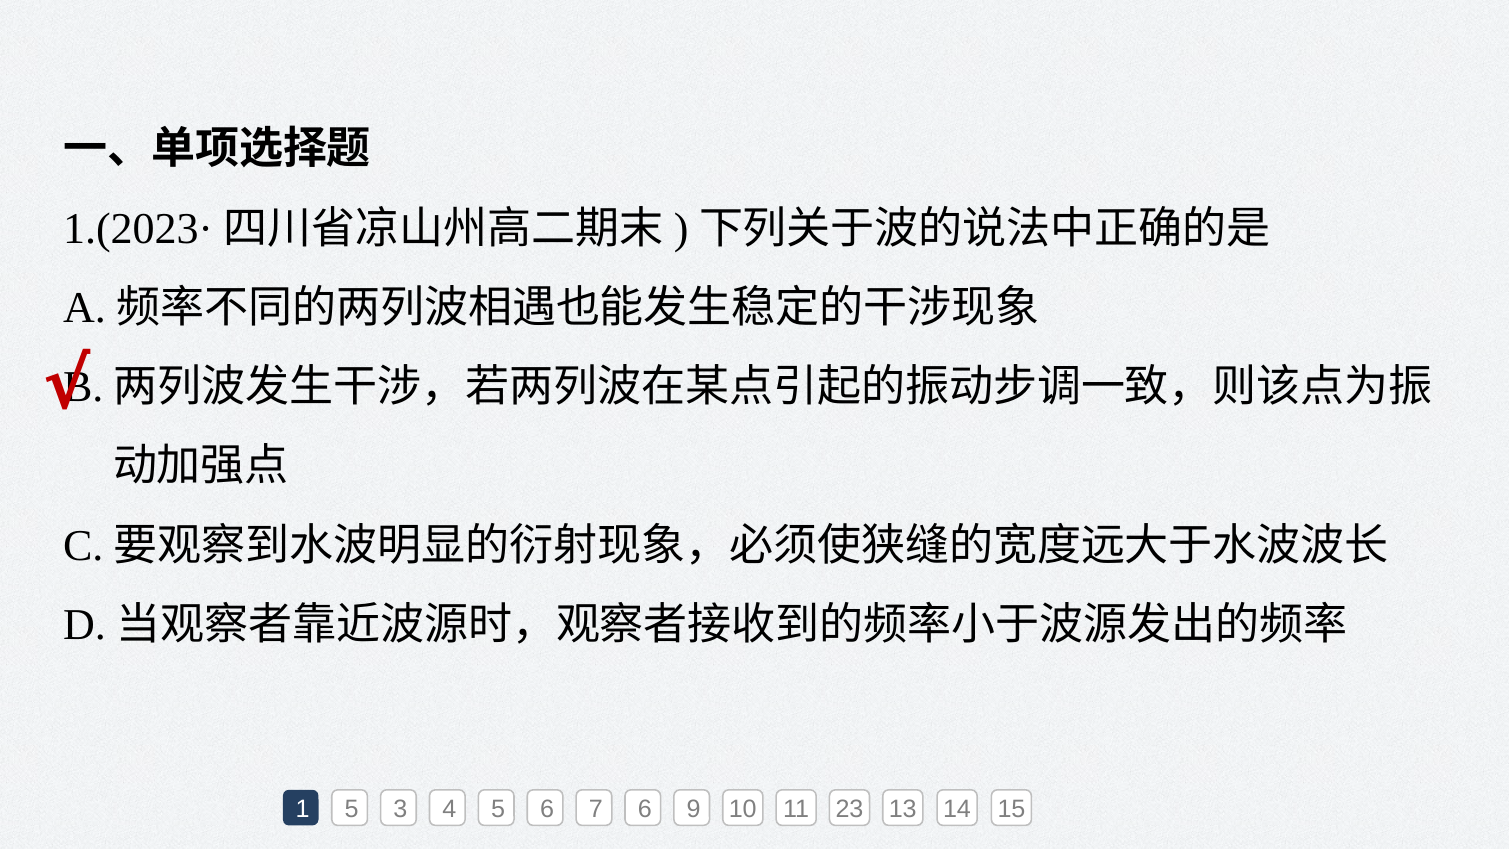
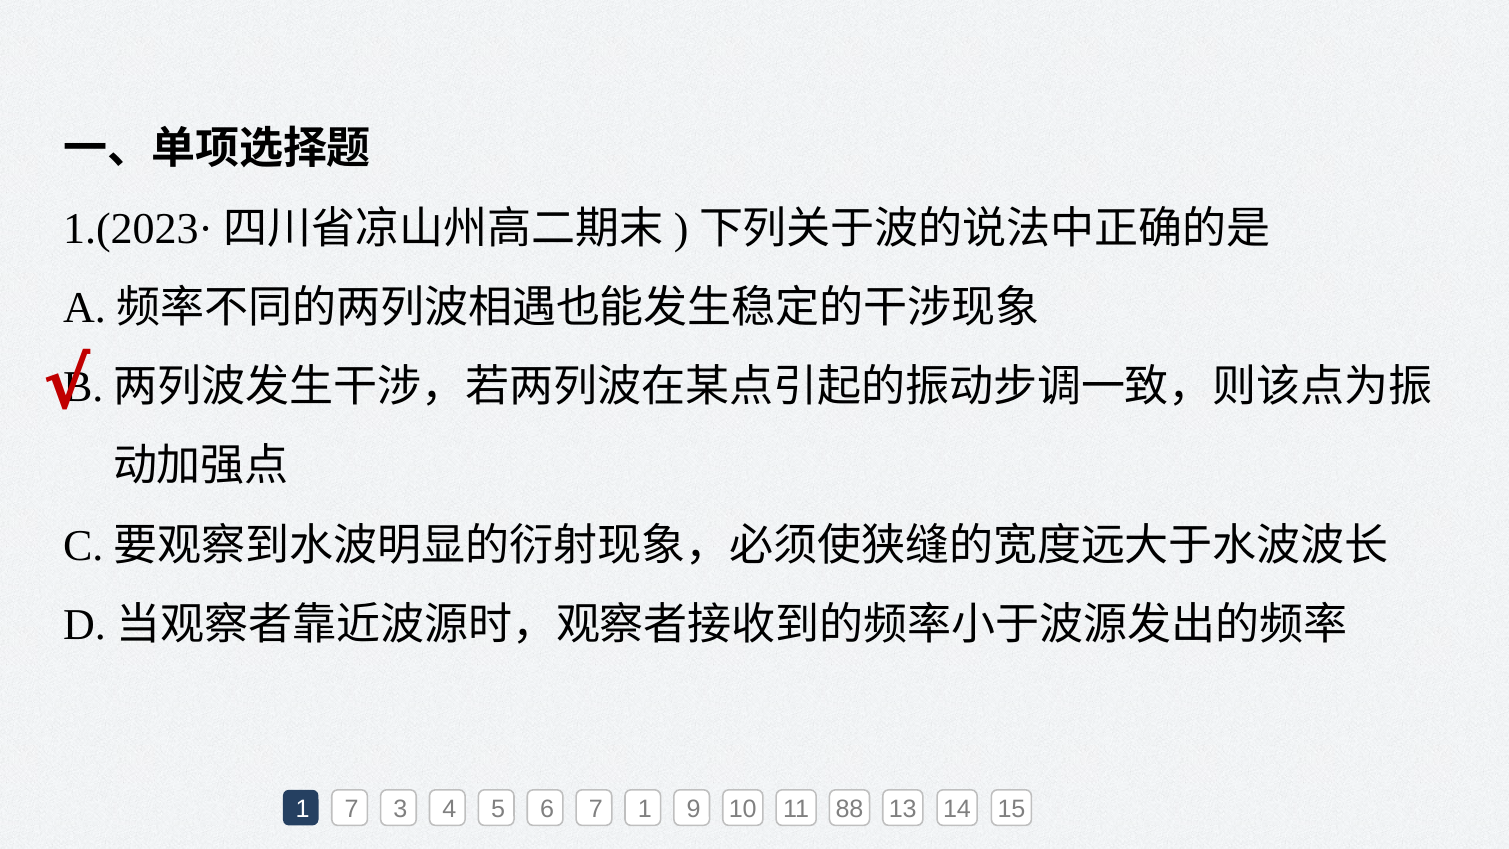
1 5: 5 -> 7 (352, 809)
7 6: 6 -> 1 (645, 809)
23: 23 -> 88 (850, 809)
